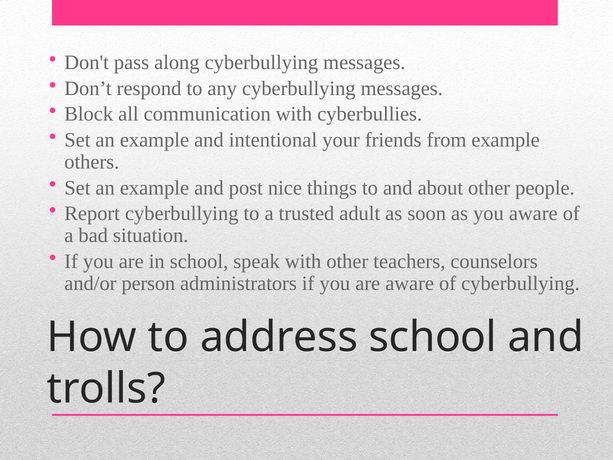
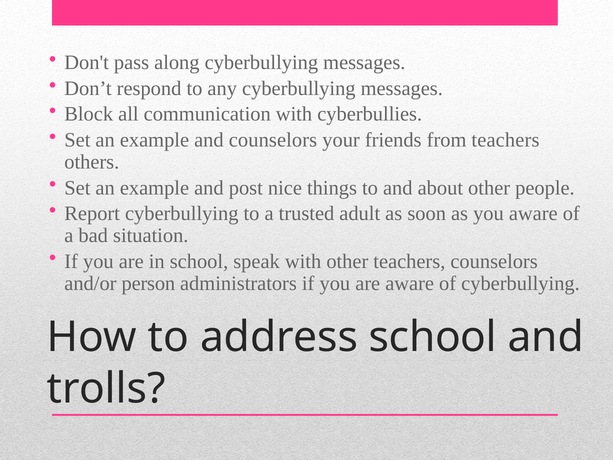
and intentional: intentional -> counselors (273, 140)
from example: example -> teachers (505, 140)
